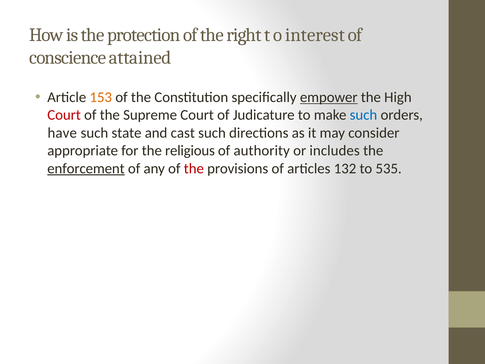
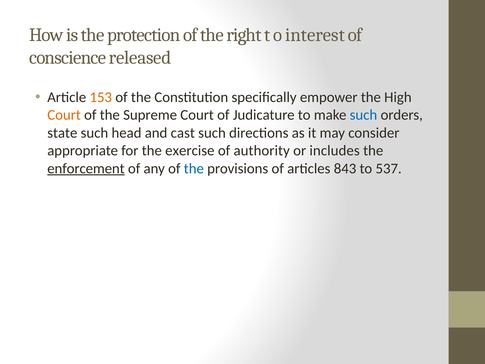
attained: attained -> released (140, 58)
empower underline: present -> none (329, 97)
Court colour: red -> orange (64, 115)
have: have -> state (62, 133)
state: state -> head (127, 133)
religious: religious -> exercise (190, 151)
the colour: red -> blue (194, 168)
132: 132 -> 843 (345, 168)
535: 535 -> 537 (389, 168)
